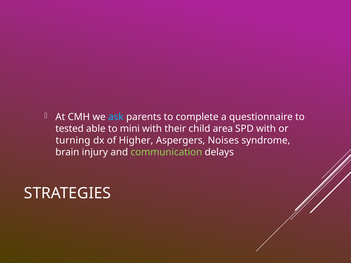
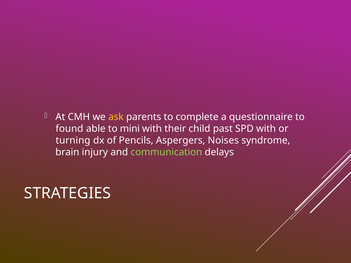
ask colour: light blue -> yellow (116, 117)
tested: tested -> found (69, 129)
area: area -> past (223, 129)
Higher: Higher -> Pencils (136, 140)
